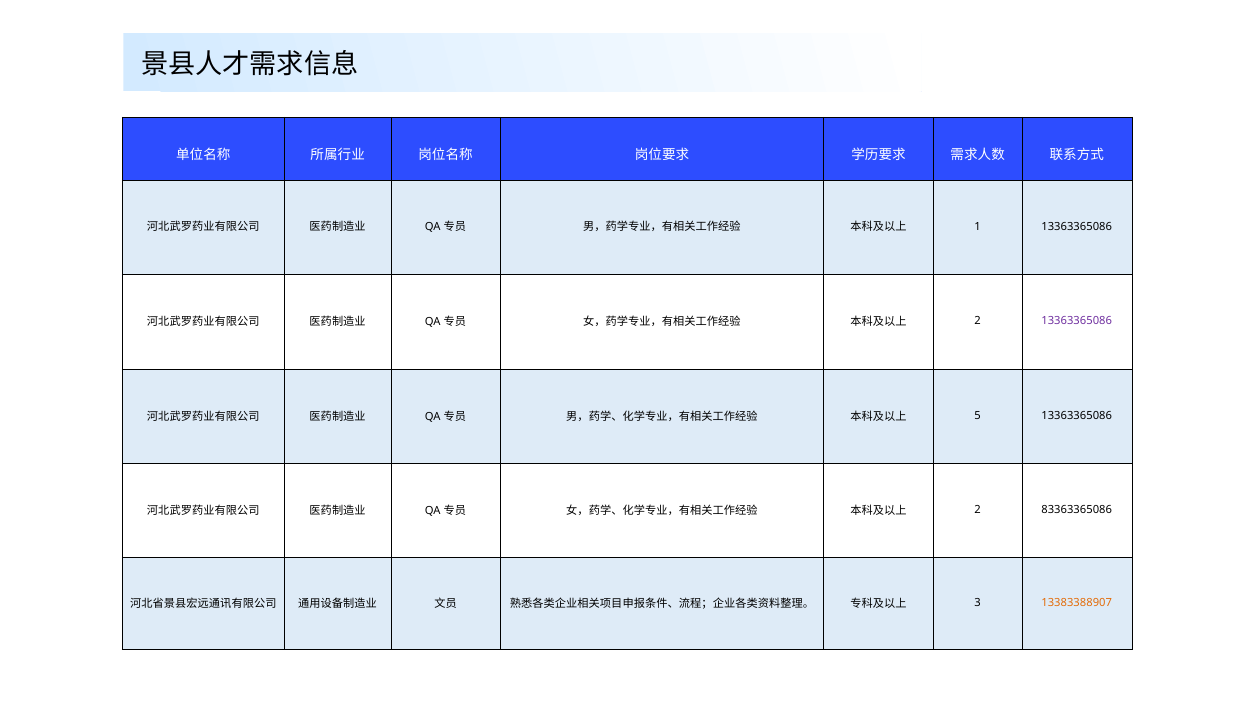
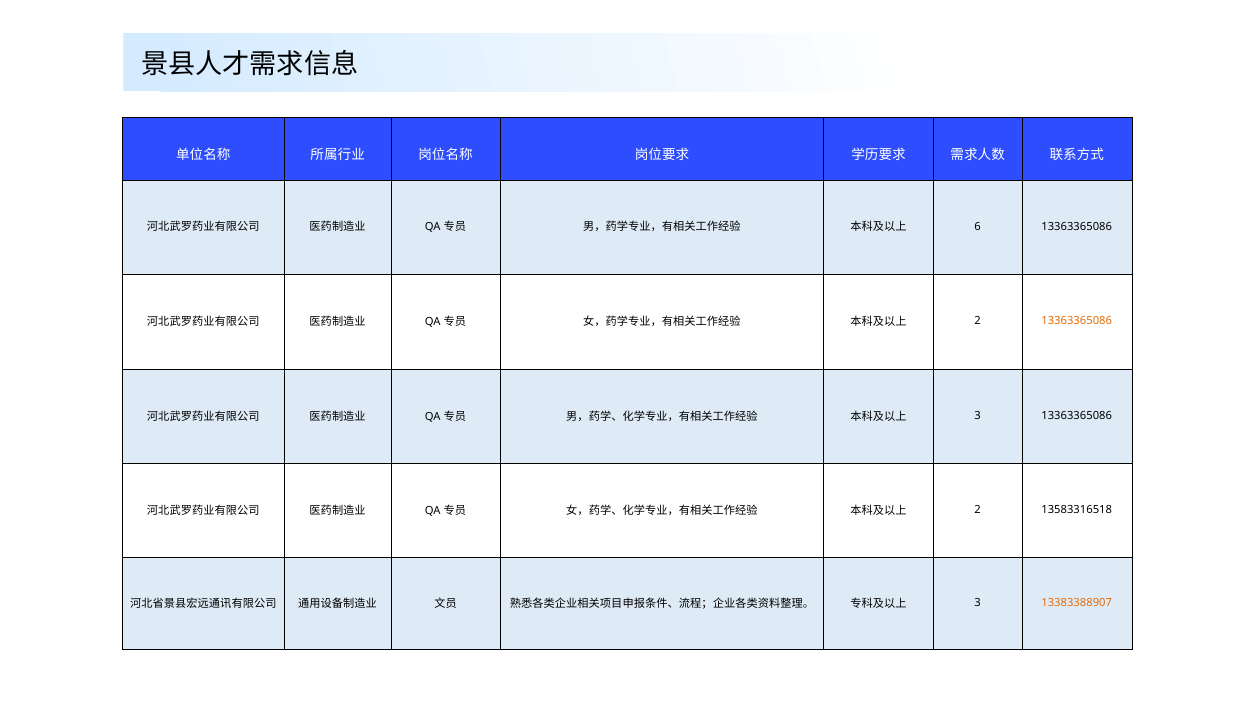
1: 1 -> 6 (978, 227)
13363365086 colour: purple -> orange (1077, 321)
5: 5 -> 3 (978, 416)
83363365086: 83363365086 -> 13583316518 (1077, 510)
